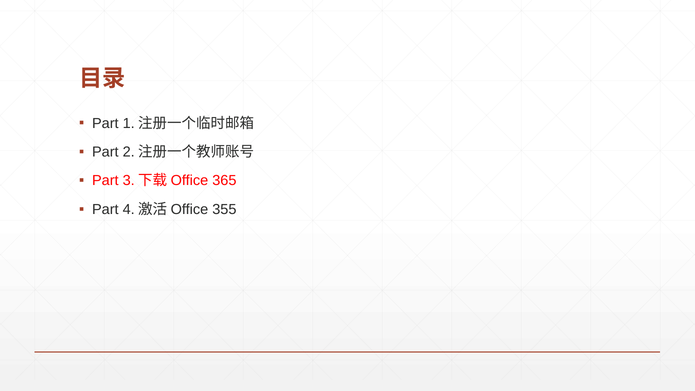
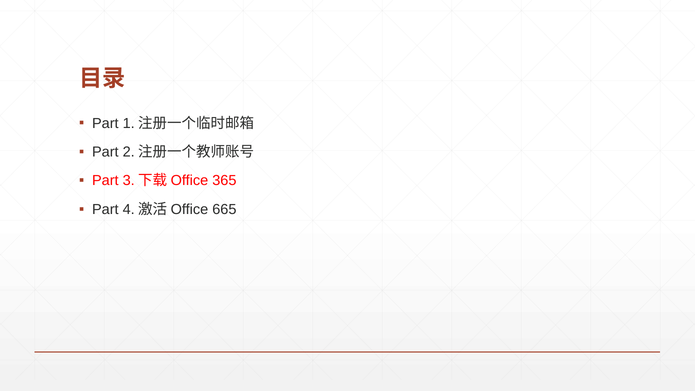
355: 355 -> 665 (224, 209)
